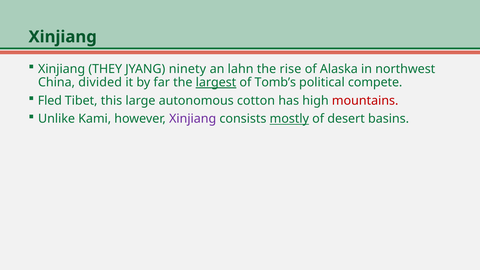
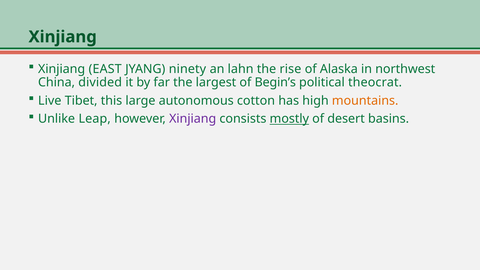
THEY: THEY -> EAST (105, 69)
largest underline: present -> none (216, 82)
Tomb’s: Tomb’s -> Begin’s (275, 82)
compete: compete -> theocrat (375, 82)
Fled: Fled -> Live (50, 101)
mountains colour: red -> orange (365, 101)
Kami: Kami -> Leap (95, 119)
